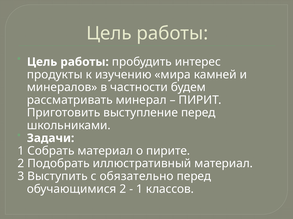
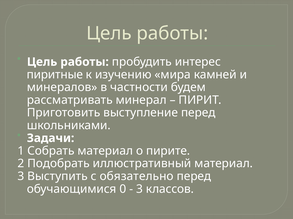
продукты: продукты -> пиритные (55, 75)
обучающимися 2: 2 -> 0 (123, 190)
1: 1 -> 3 (139, 190)
